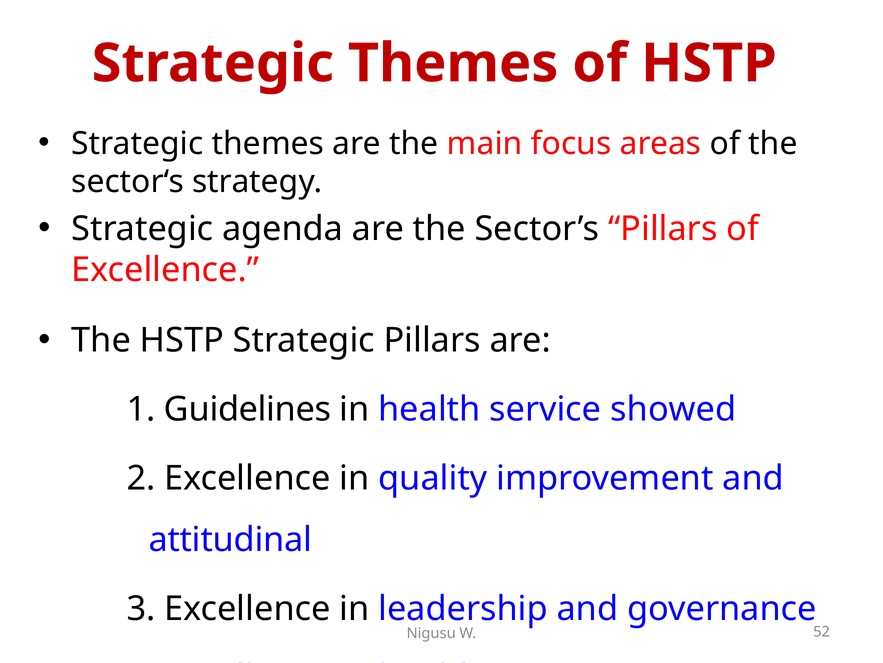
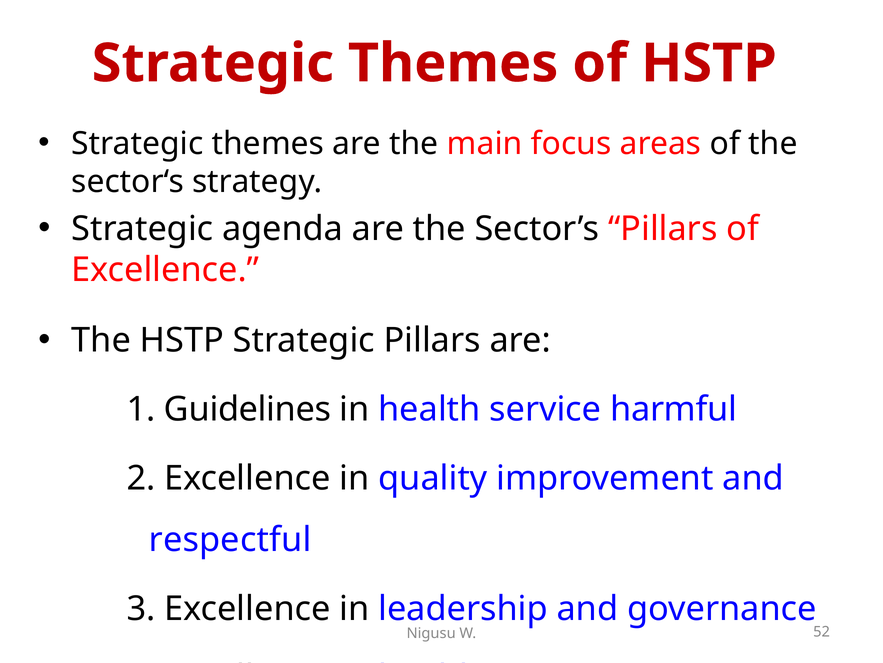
showed: showed -> harmful (674, 409)
attitudinal: attitudinal -> respectful (230, 539)
